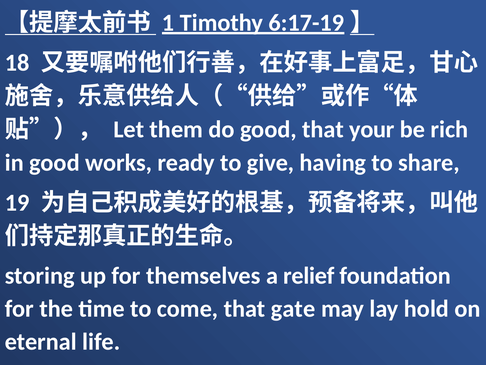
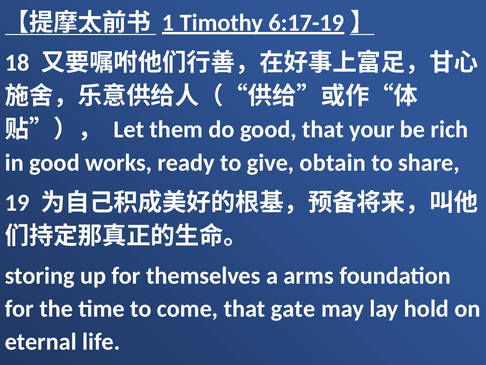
having: having -> obtain (333, 162)
relief: relief -> arms (309, 275)
